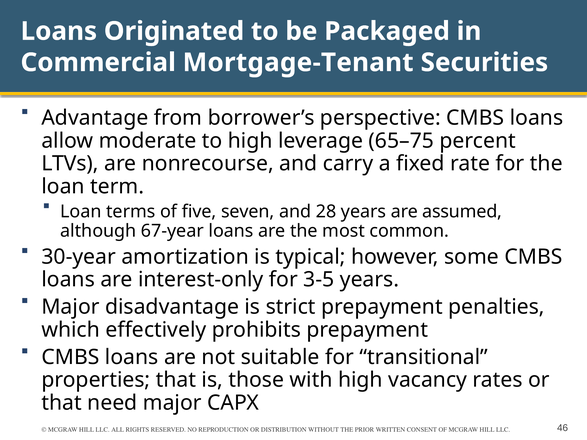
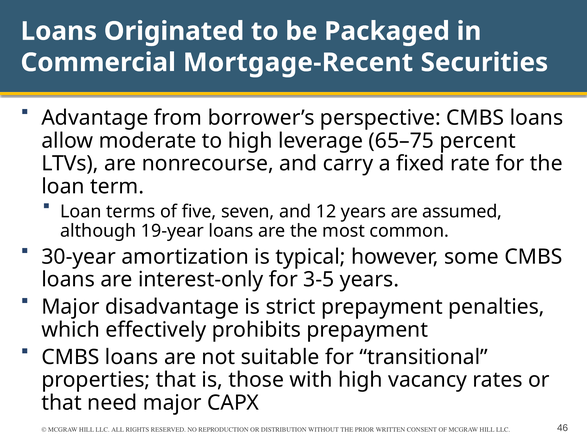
Mortgage-Tenant: Mortgage-Tenant -> Mortgage-Recent (298, 63)
28: 28 -> 12 (326, 212)
67-year: 67-year -> 19-year (172, 231)
